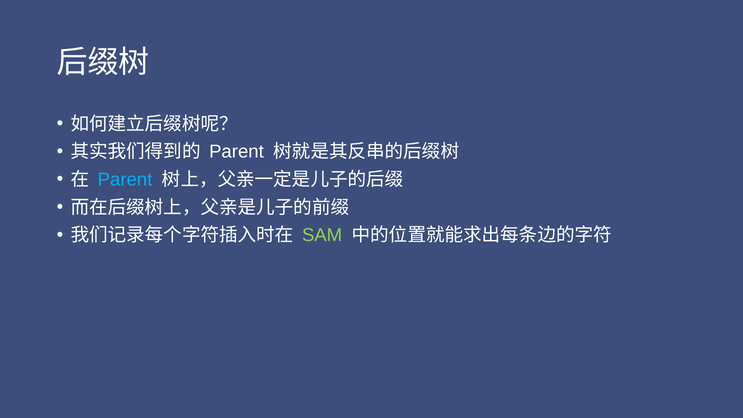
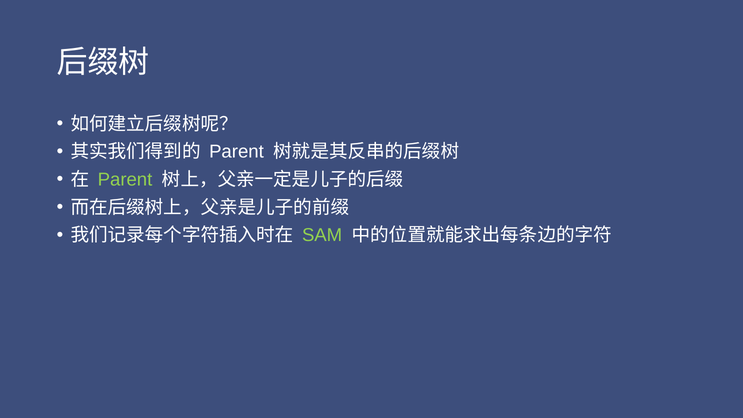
Parent colour: light blue -> light green (125, 180)
